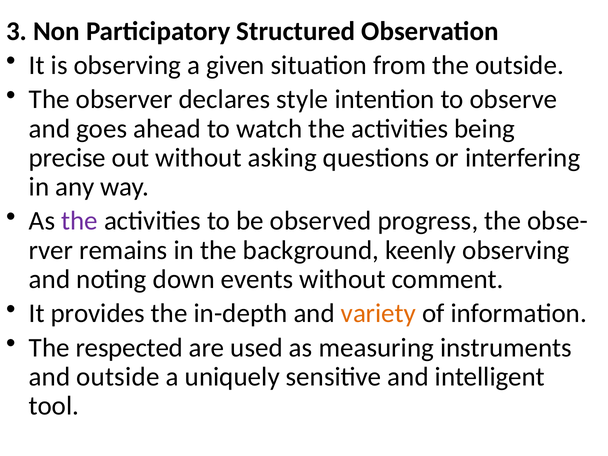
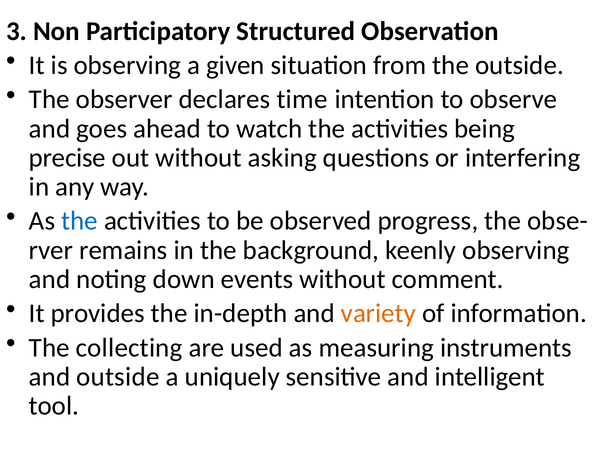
style: style -> time (302, 99)
the colour: purple -> blue (80, 221)
respected: respected -> collecting (129, 348)
